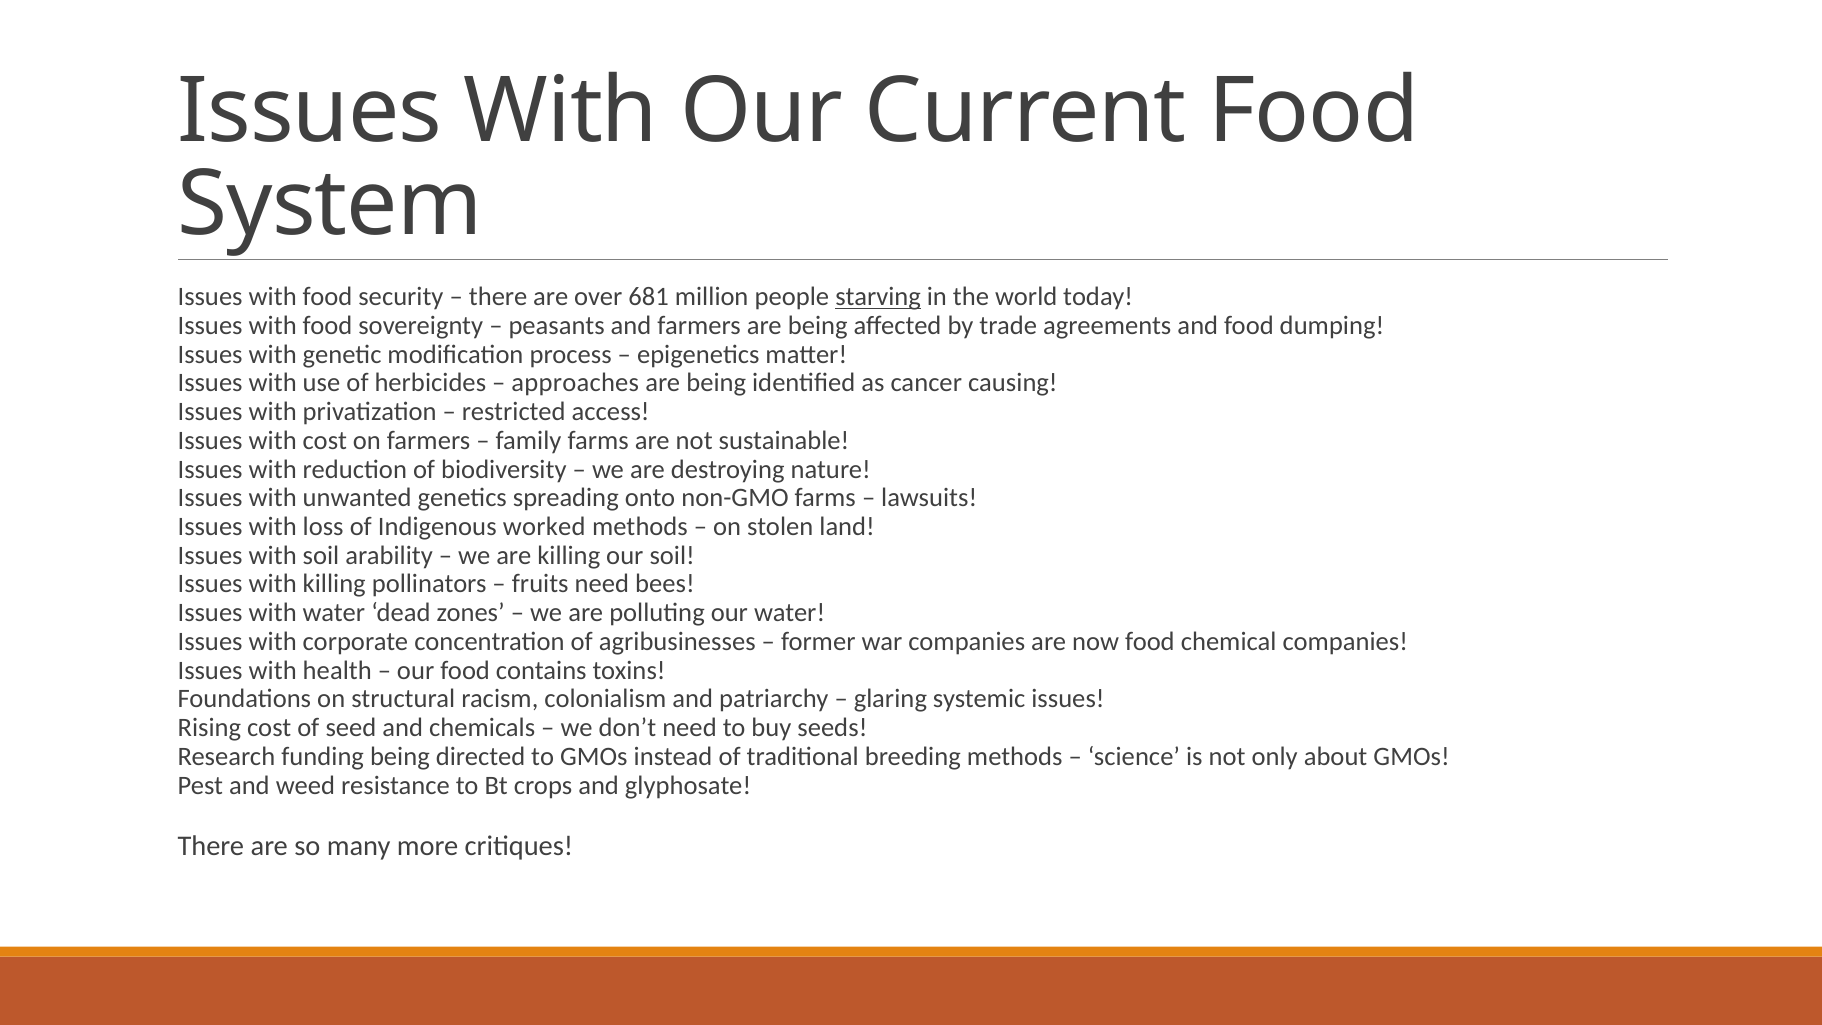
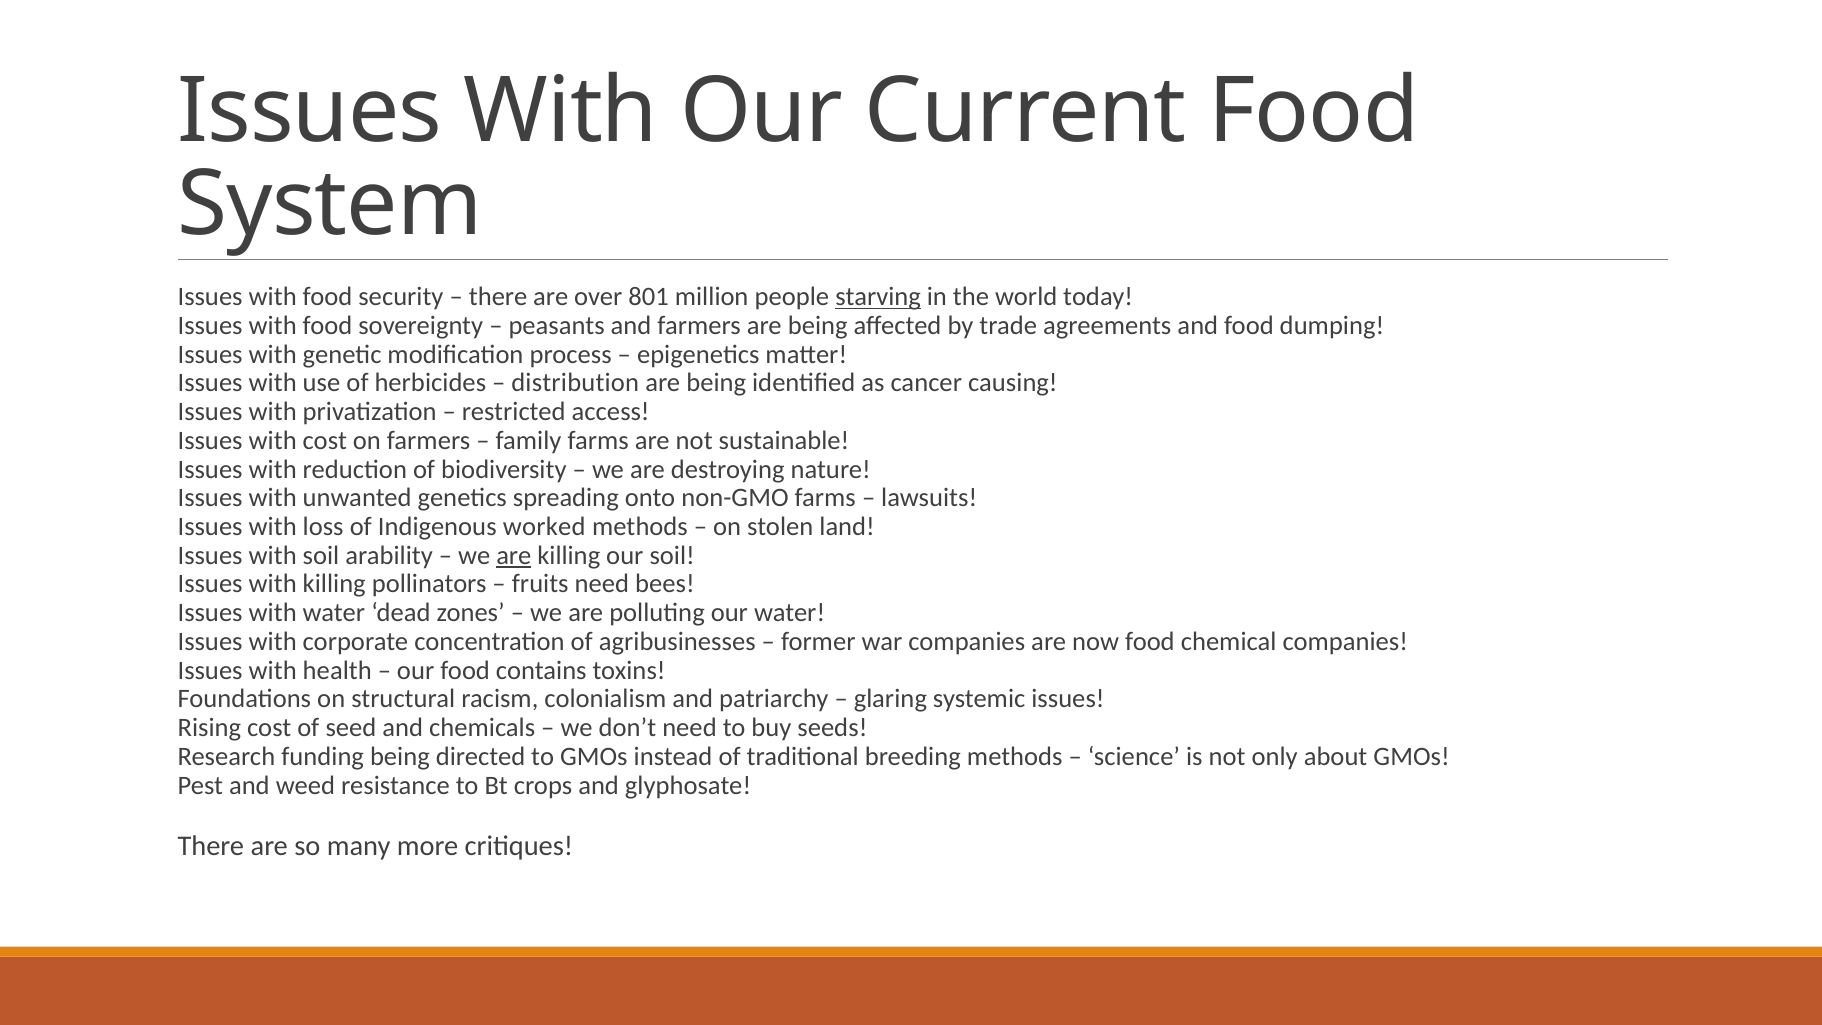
681: 681 -> 801 (649, 297)
approaches: approaches -> distribution (575, 383)
are underline: none -> present (514, 555)
